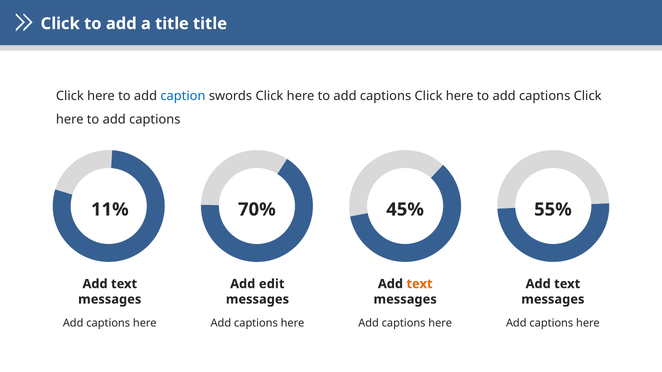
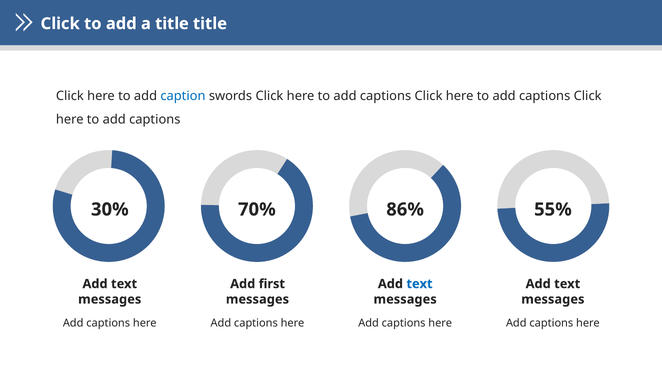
11%: 11% -> 30% (110, 210)
45%: 45% -> 86% (405, 210)
edit: edit -> first (272, 284)
text colour: orange -> blue (419, 284)
